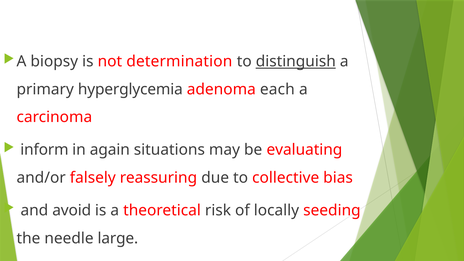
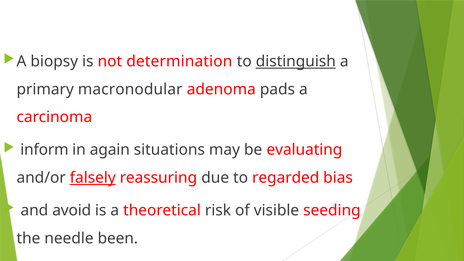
hyperglycemia: hyperglycemia -> macronodular (130, 89)
each: each -> pads (277, 89)
falsely underline: none -> present (93, 178)
collective: collective -> regarded (286, 178)
locally: locally -> visible (276, 210)
large: large -> been (118, 238)
